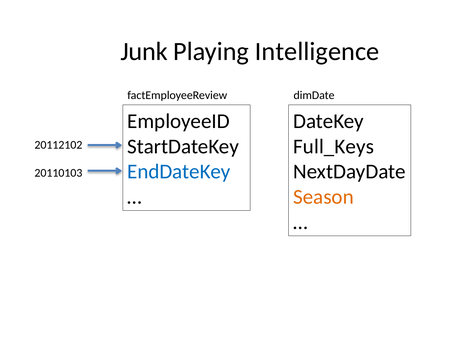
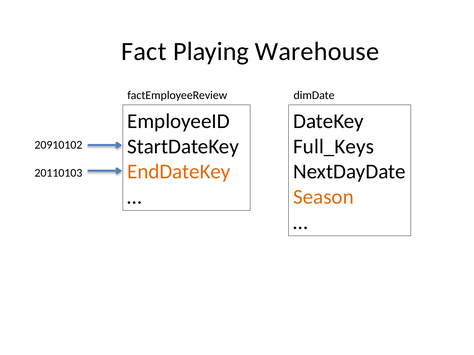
Junk: Junk -> Fact (144, 52)
Intelligence: Intelligence -> Warehouse (317, 52)
20112102: 20112102 -> 20910102 (58, 145)
EndDateKey colour: blue -> orange (179, 172)
